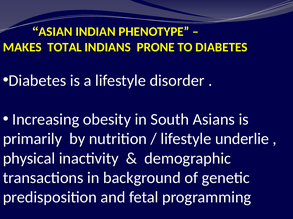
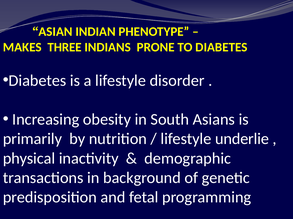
TOTAL: TOTAL -> THREE (65, 47)
